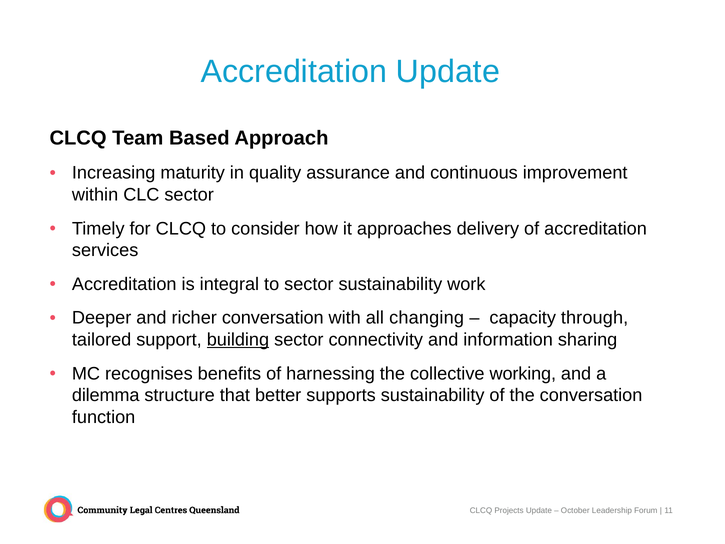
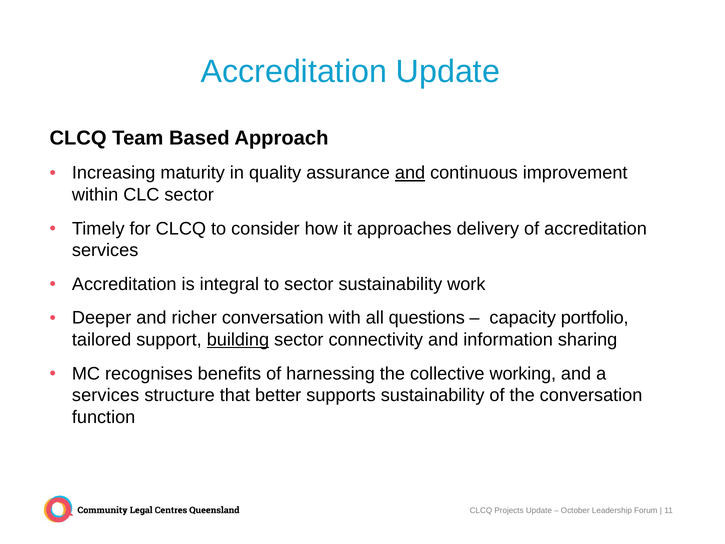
and underline: none -> present (410, 173)
changing: changing -> questions (427, 318)
through: through -> portfolio (595, 318)
dilemma: dilemma -> services (106, 395)
